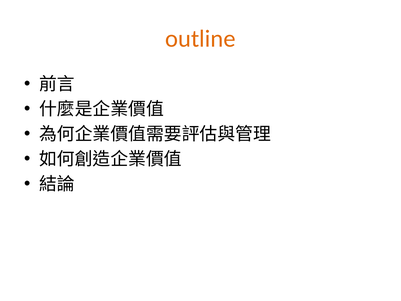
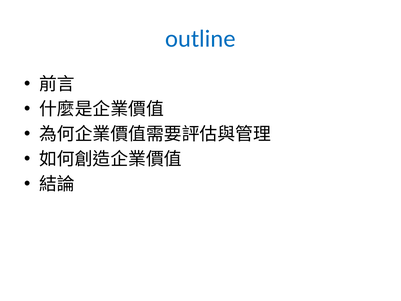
outline colour: orange -> blue (200, 39)
